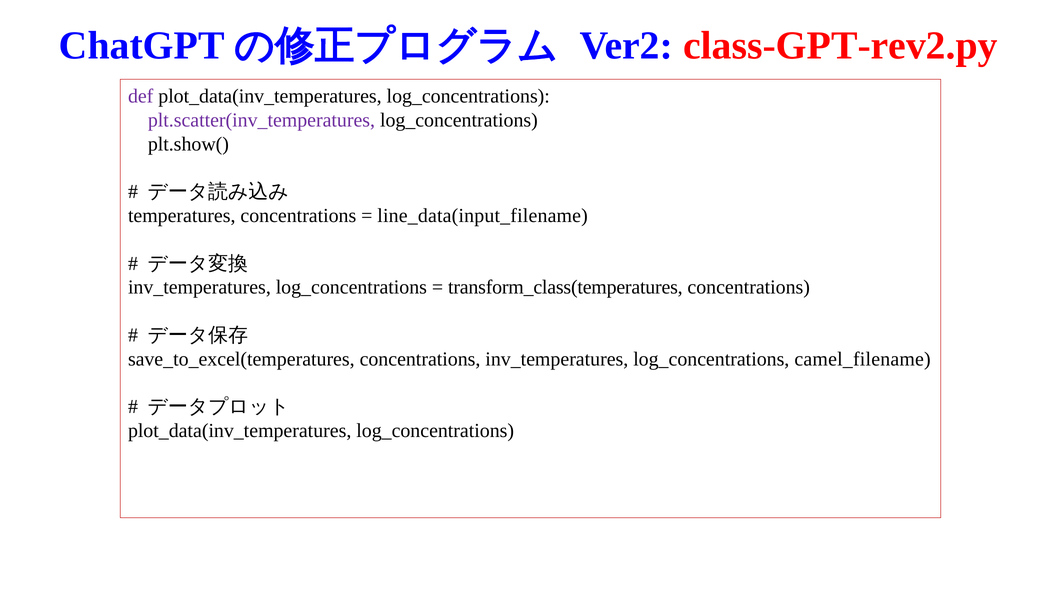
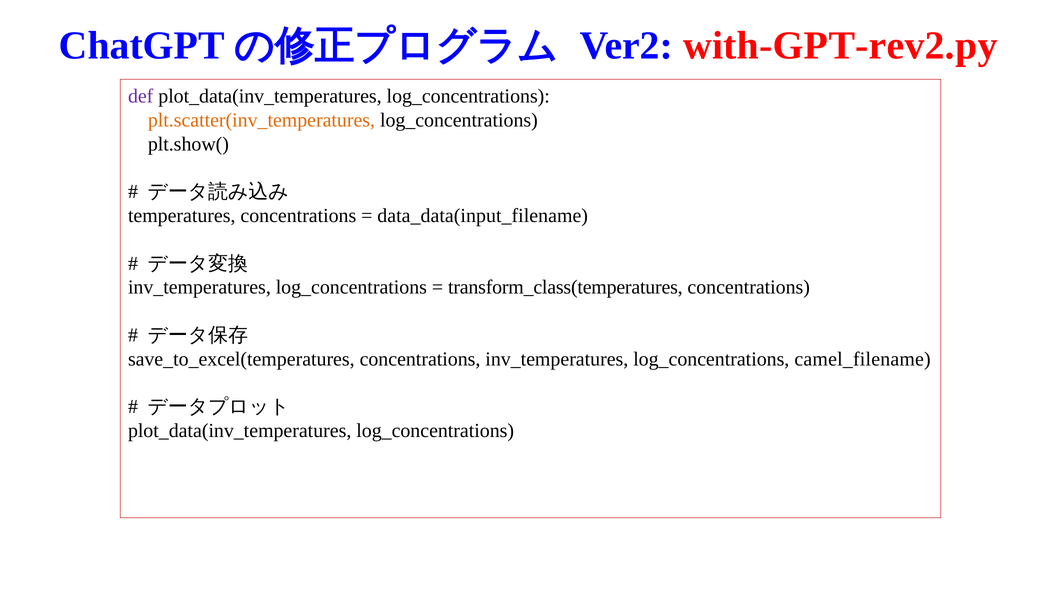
class-GPT-rev2.py: class-GPT-rev2.py -> with-GPT-rev2.py (840, 45)
plt.scatter(inv_temperatures colour: purple -> orange (261, 120)
line_data(input_filename: line_data(input_filename -> data_data(input_filename (483, 216)
